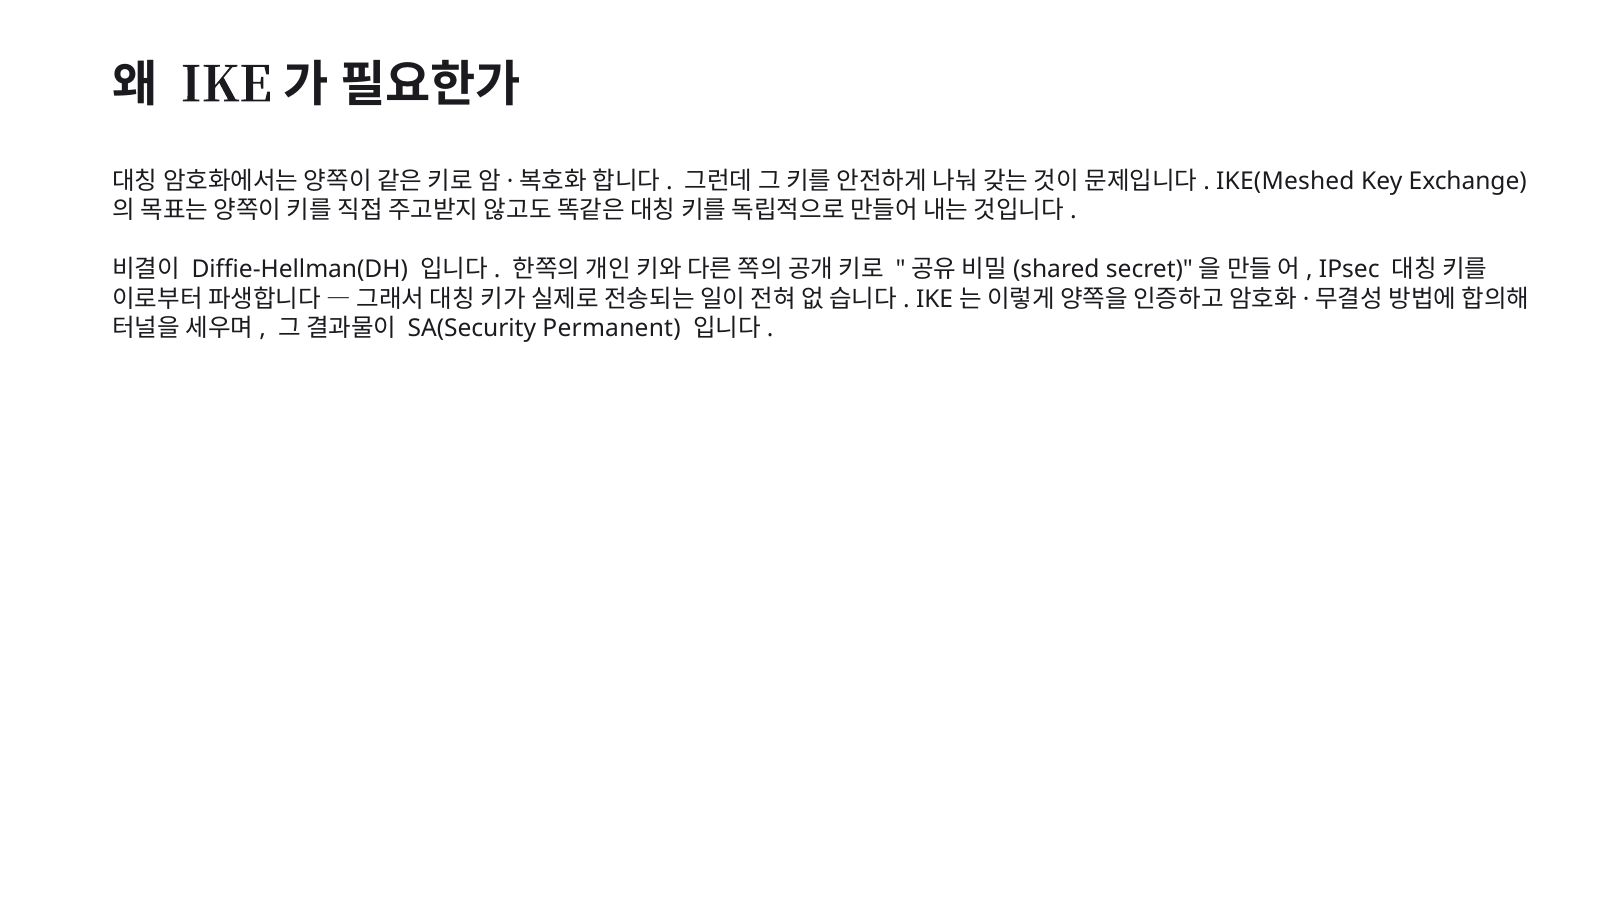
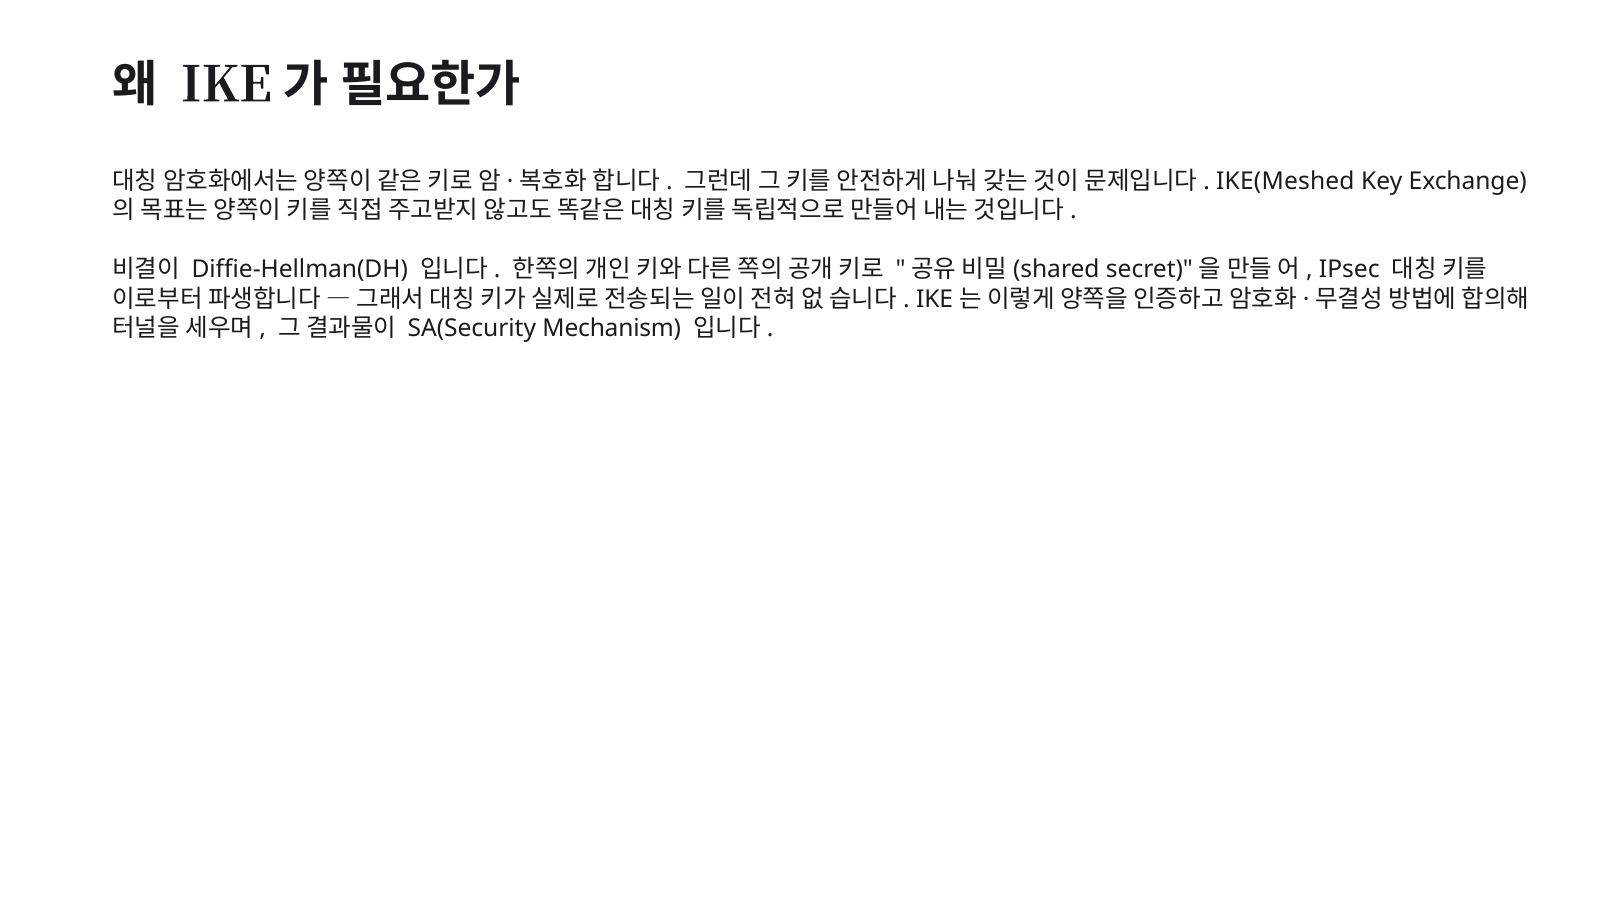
Permanent: Permanent -> Mechanism (612, 329)
